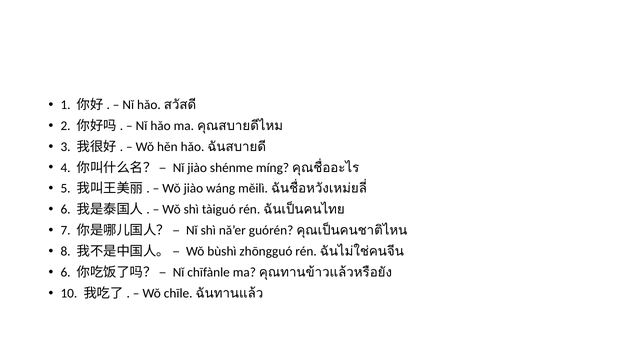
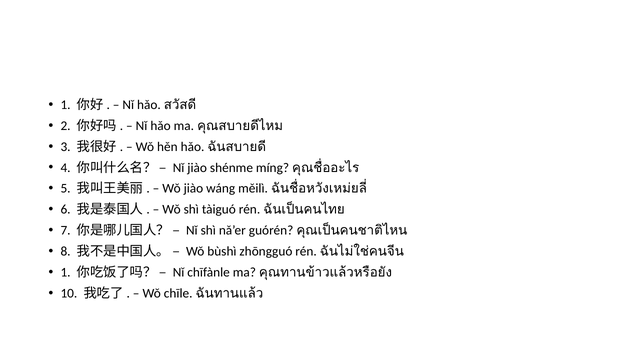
6: 6 -> 1 (66, 273)
